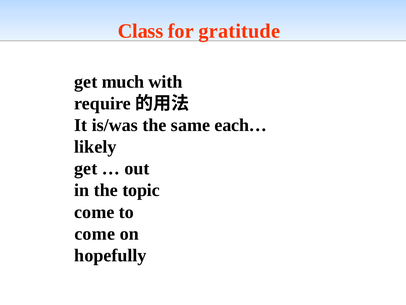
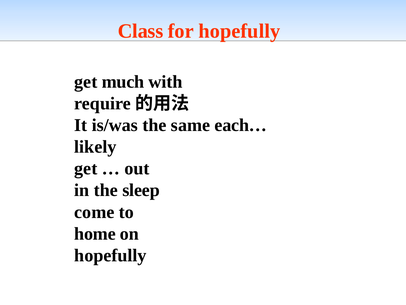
for gratitude: gratitude -> hopefully (239, 31)
topic: topic -> sleep (141, 190)
come: come -> home (95, 233)
